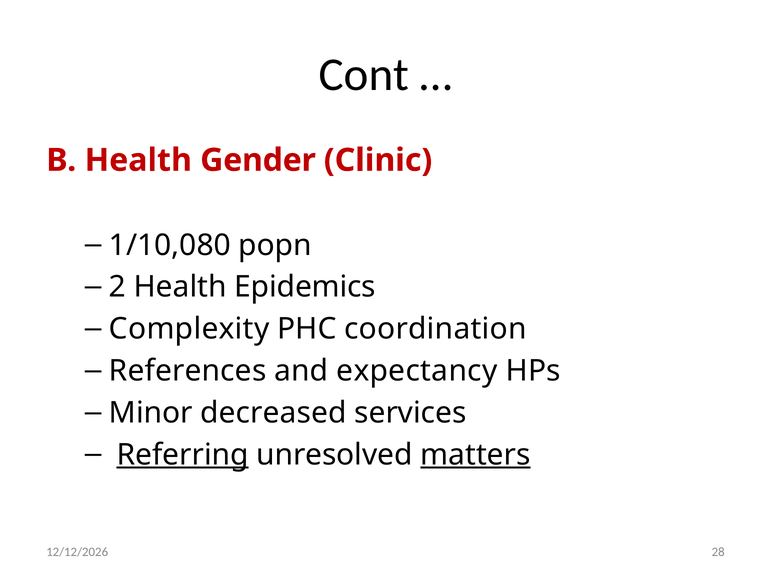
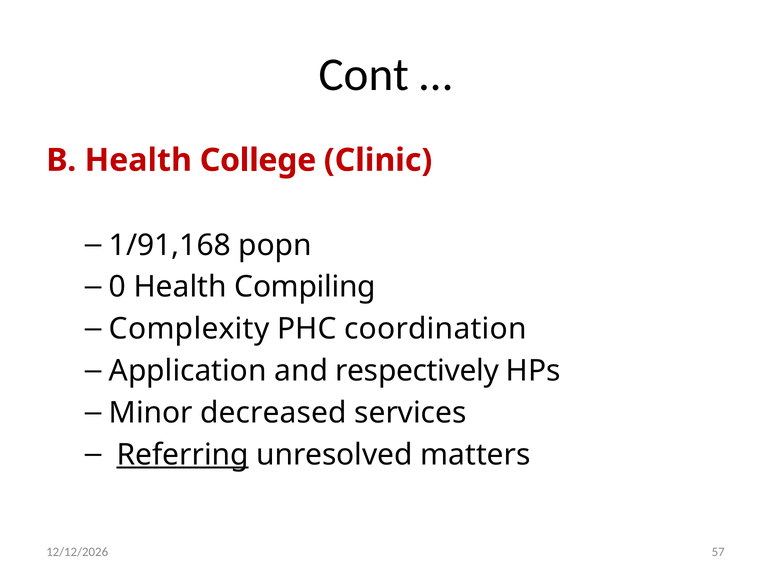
Gender: Gender -> College (258, 160)
1/10,080: 1/10,080 -> 1/91,168 (170, 245)
2: 2 -> 0 (117, 287)
Epidemics: Epidemics -> Compiling (305, 287)
References: References -> Application (188, 371)
expectancy: expectancy -> respectively (417, 371)
matters underline: present -> none (475, 455)
28: 28 -> 57 (718, 552)
